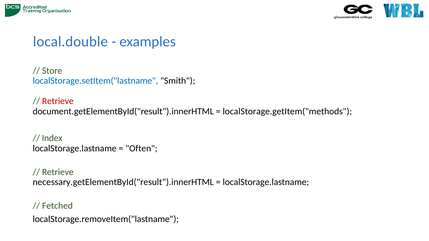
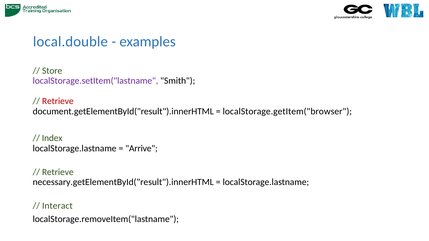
localStorage.setItem("lastname colour: blue -> purple (95, 81)
localStorage.getItem("methods: localStorage.getItem("methods -> localStorage.getItem("browser (287, 111)
Often: Often -> Arrive (141, 149)
Fetched: Fetched -> Interact (57, 206)
